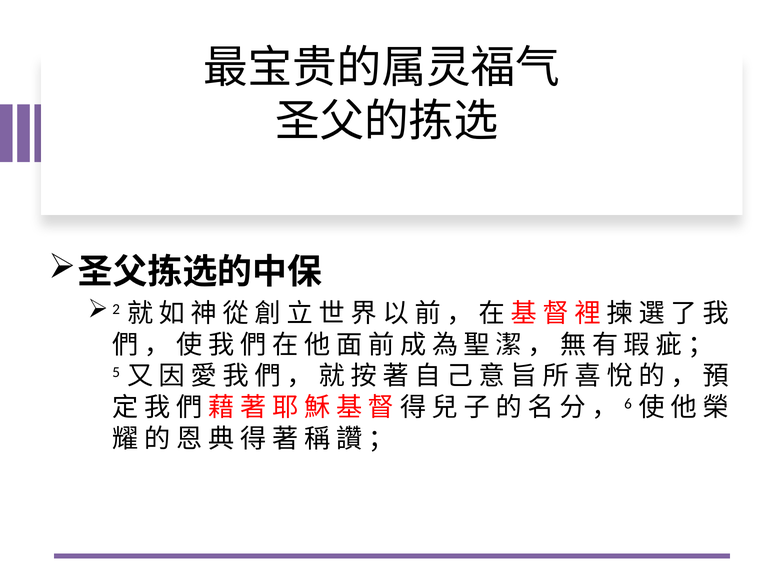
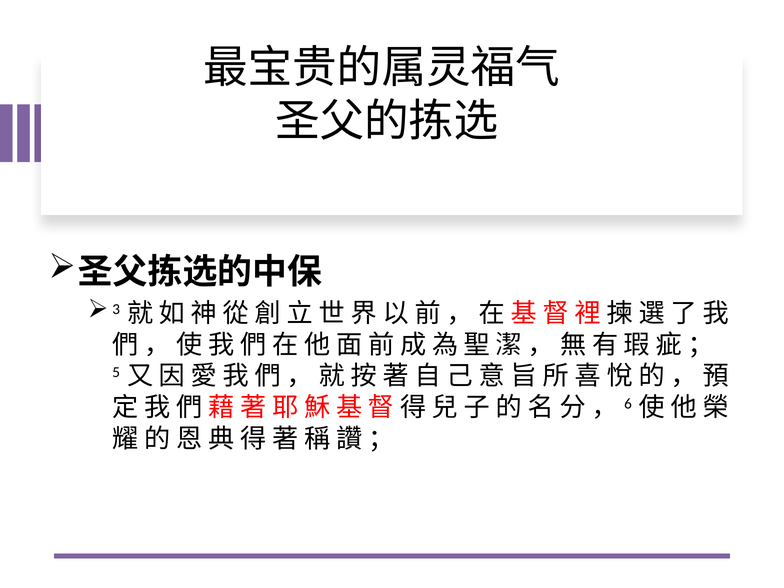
2: 2 -> 3 (116, 309)
